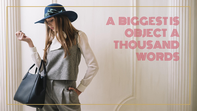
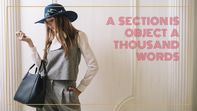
BIGGEST: BIGGEST -> SECTION (143, 22)
